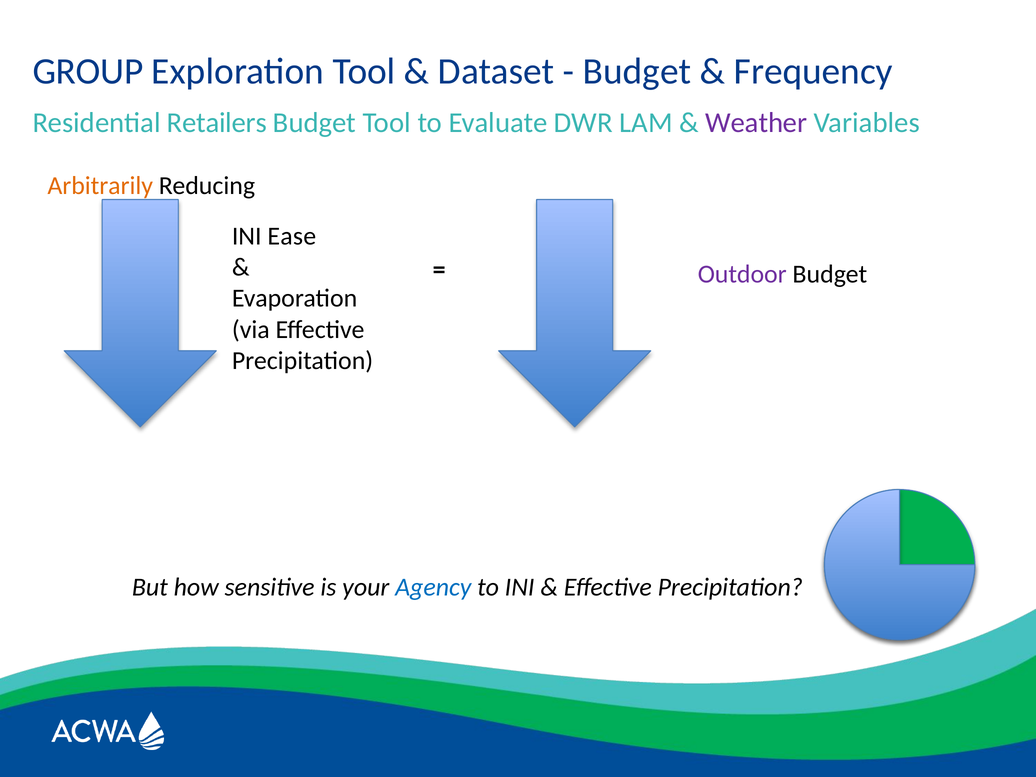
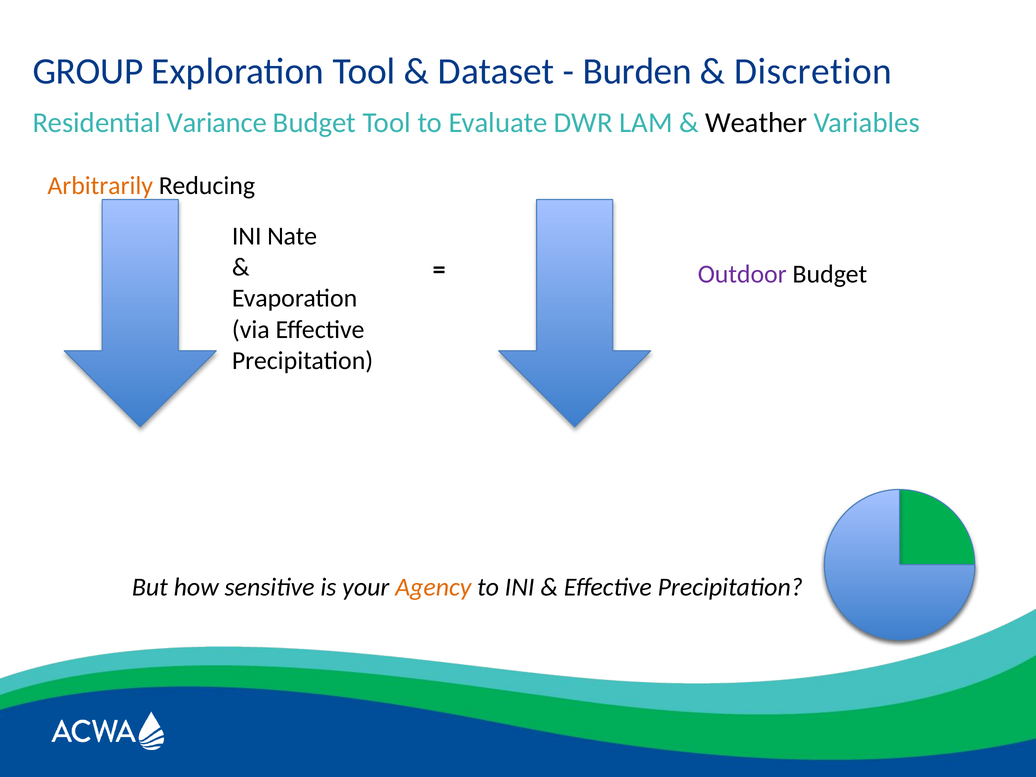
Budget: Budget -> Burden (637, 71)
Frequency: Frequency -> Discretion (813, 71)
Retailers: Retailers -> Variance (217, 123)
Weather colour: purple -> black (756, 123)
Ease: Ease -> Nate (292, 236)
Agency colour: blue -> orange (433, 587)
